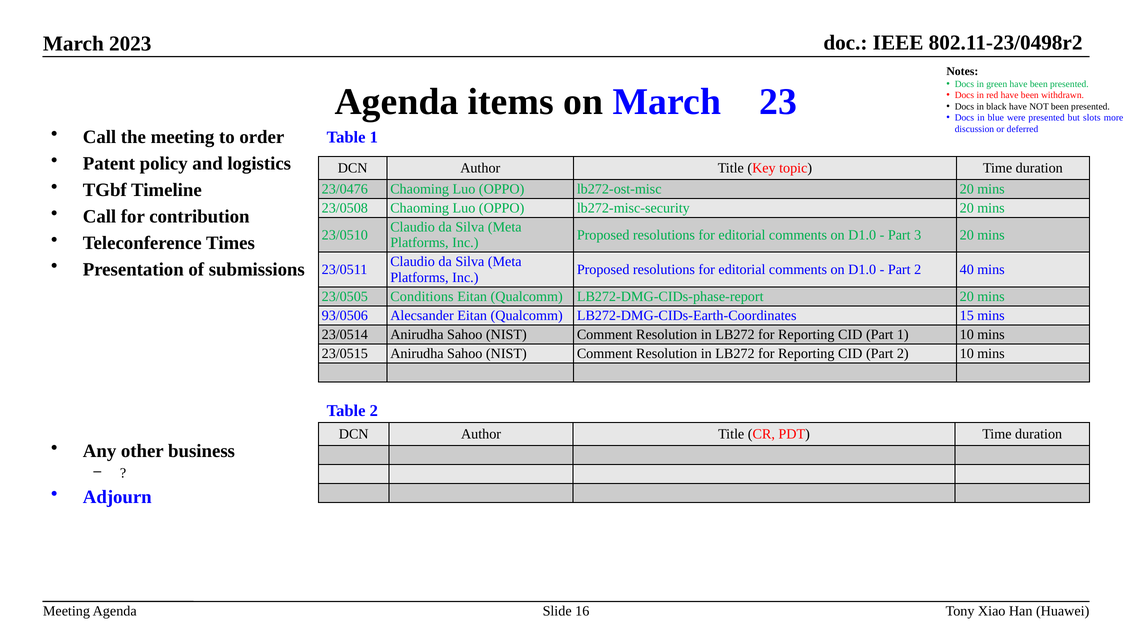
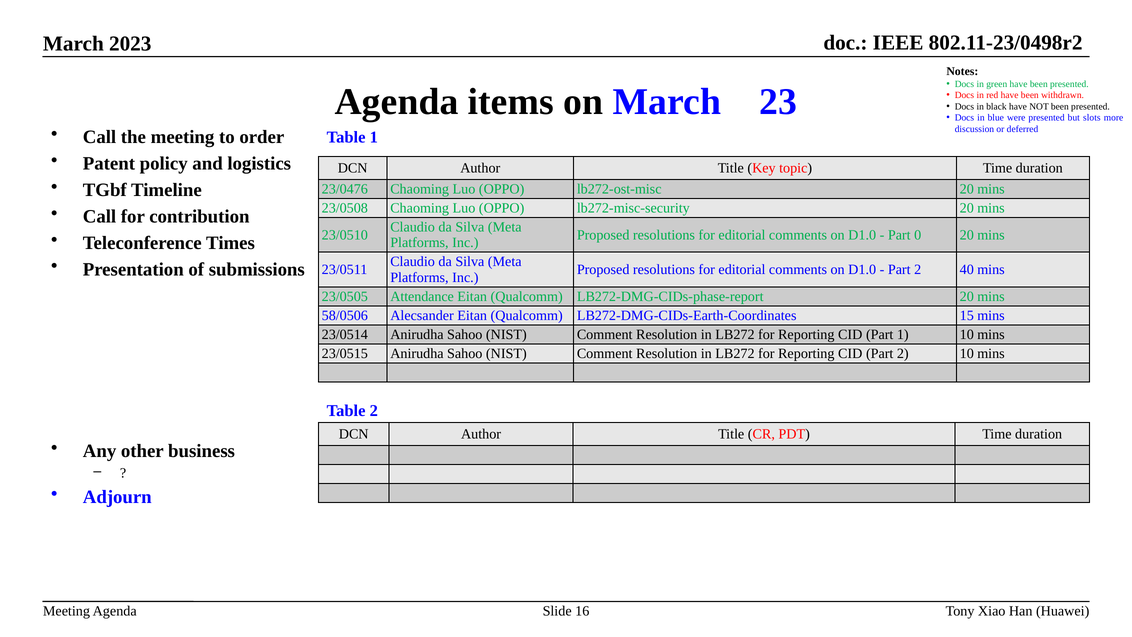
3: 3 -> 0 (918, 235)
Conditions: Conditions -> Attendance (422, 296)
93/0506: 93/0506 -> 58/0506 (345, 315)
